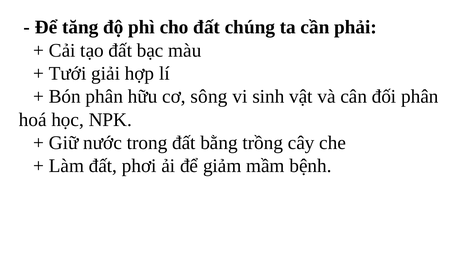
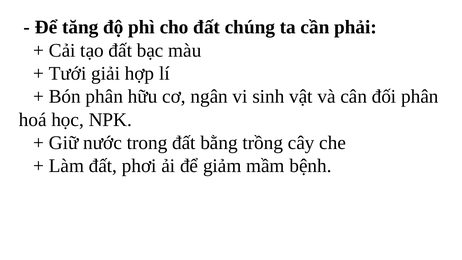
sông: sông -> ngân (209, 96)
